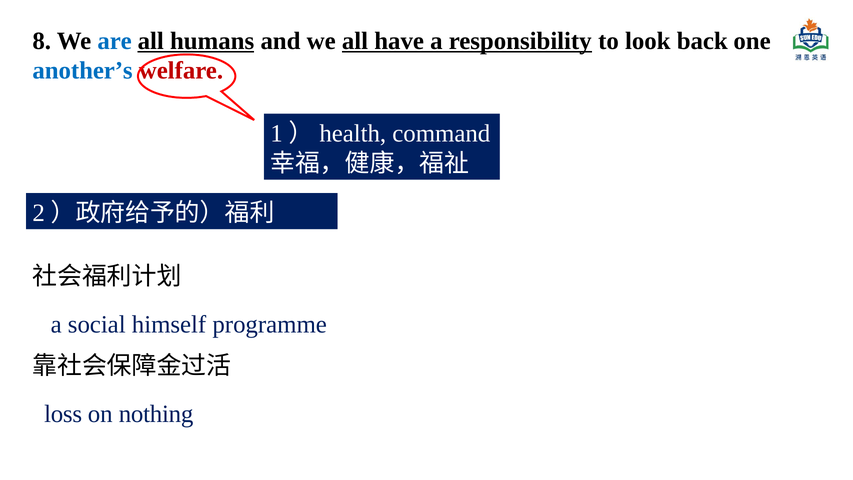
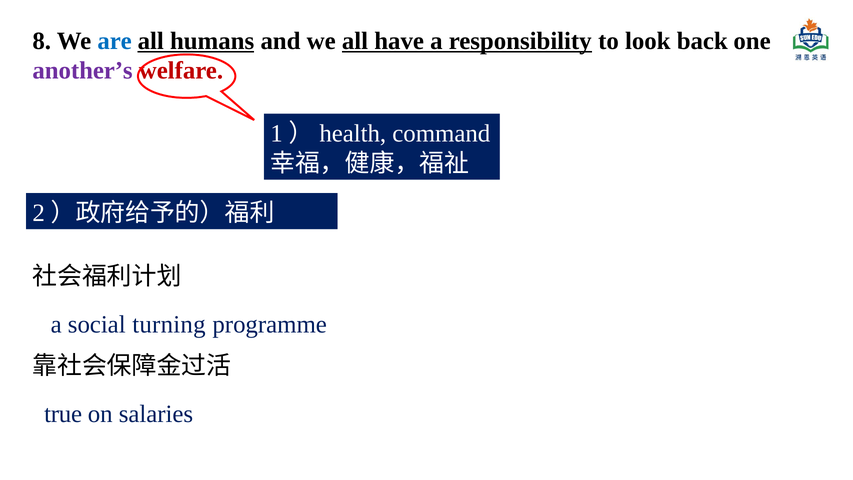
another’s colour: blue -> purple (83, 71)
himself: himself -> turning (169, 324)
loss: loss -> true (63, 414)
nothing: nothing -> salaries (156, 414)
